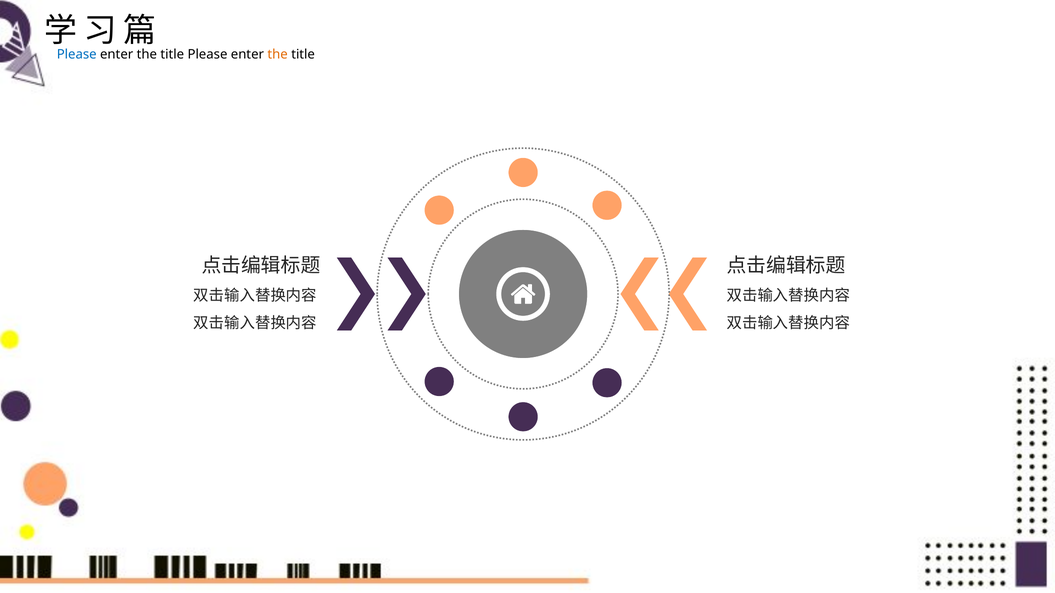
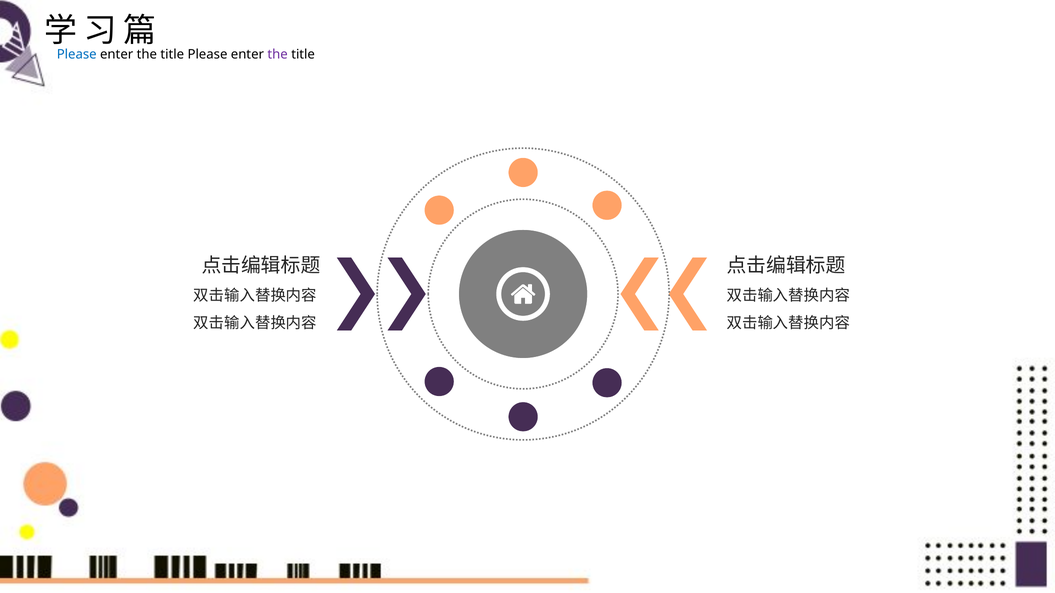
the colour: orange -> purple (278, 54)
